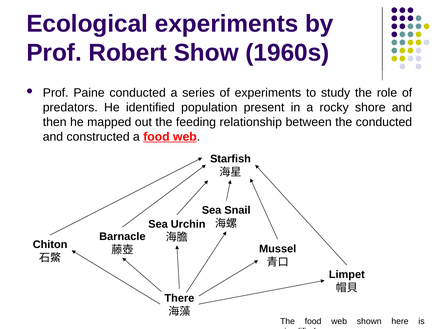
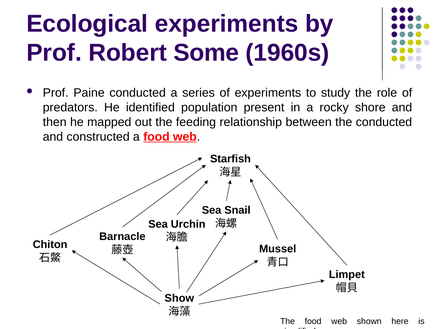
Show: Show -> Some (206, 53)
There: There -> Show (179, 299)
